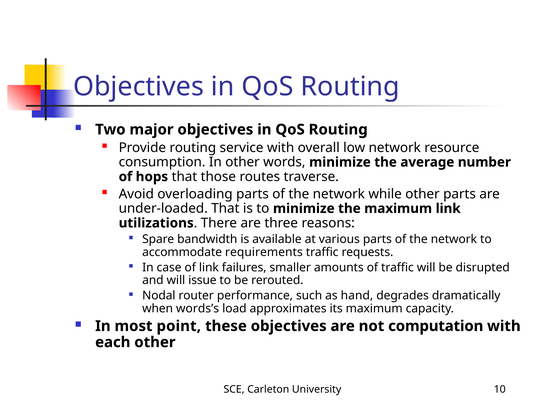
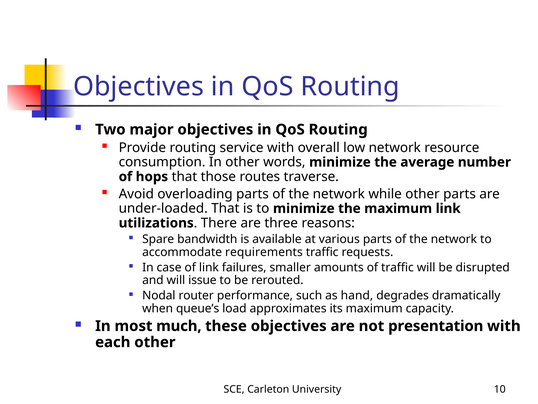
words’s: words’s -> queue’s (198, 308)
point: point -> much (179, 326)
computation: computation -> presentation (436, 326)
